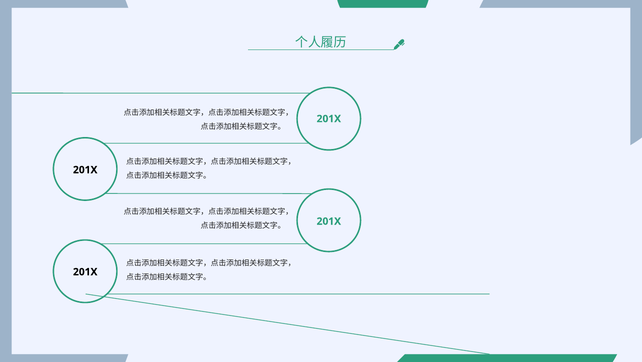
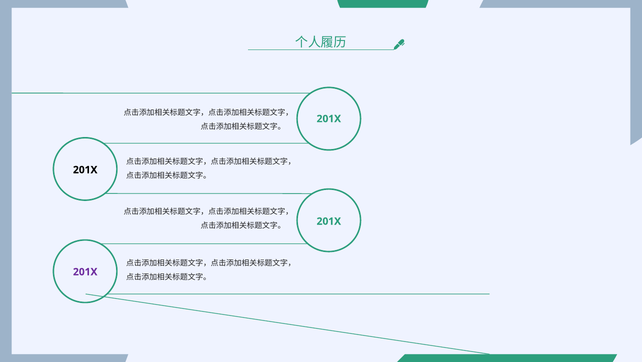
201X colour: black -> purple (85, 271)
